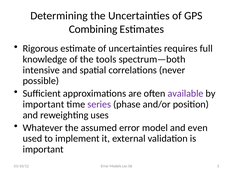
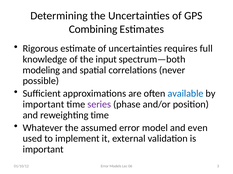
tools: tools -> input (106, 60)
intensive: intensive -> modeling (41, 70)
available colour: purple -> blue (186, 94)
reweighting uses: uses -> time (100, 116)
